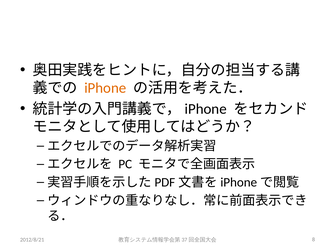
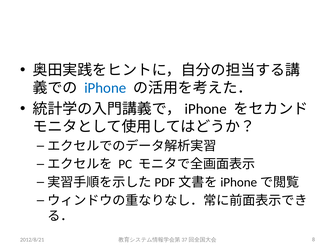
iPhone colour: orange -> blue (105, 88)
